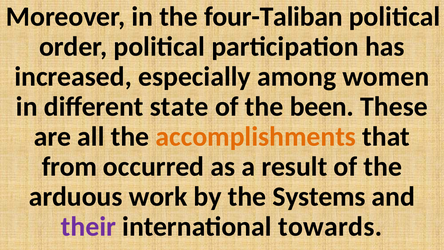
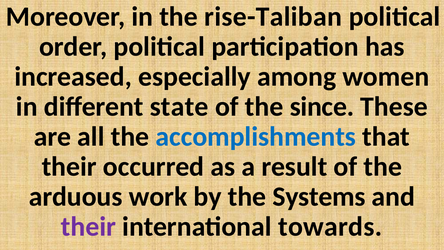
four-Taliban: four-Taliban -> rise-Taliban (273, 16)
been: been -> since (322, 106)
accomplishments colour: orange -> blue (256, 136)
from: from -> their (69, 166)
